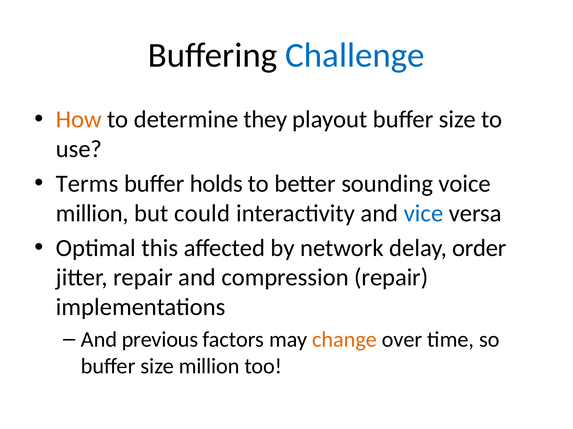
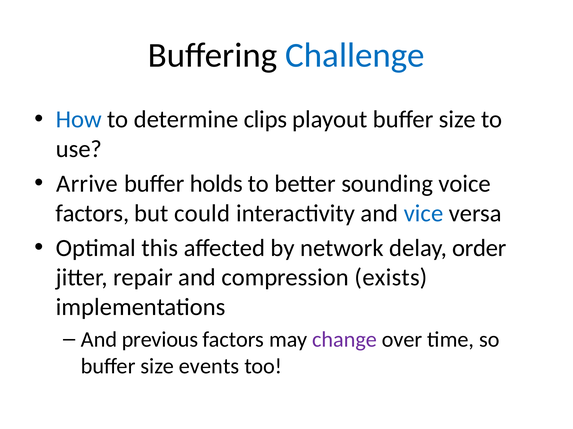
How colour: orange -> blue (79, 120)
they: they -> clips (265, 120)
Terms: Terms -> Arrive (87, 184)
million: million -> factors (92, 214)
compression repair: repair -> exists (391, 278)
change colour: orange -> purple (345, 340)
size million: million -> events (209, 367)
